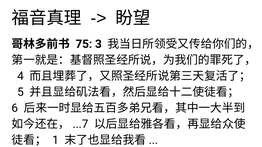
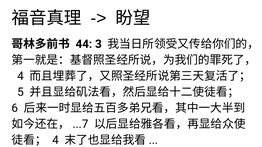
75: 75 -> 44 (84, 44)
1: 1 -> 4 (55, 141)
